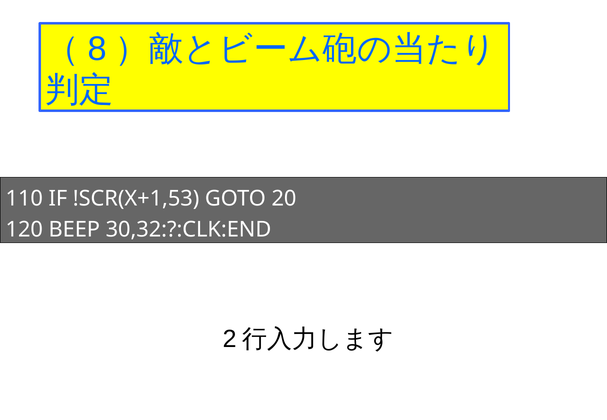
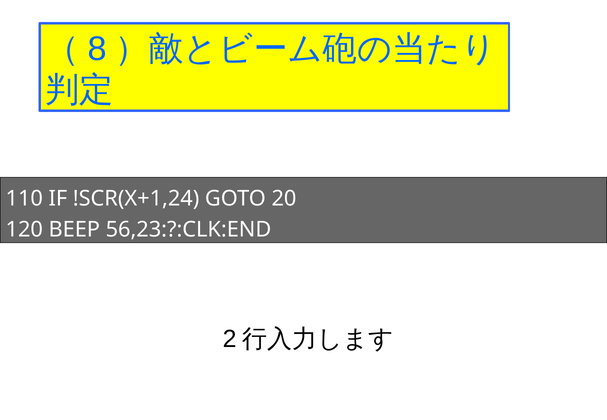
!SCR(X+1,53: !SCR(X+1,53 -> !SCR(X+1,24 (136, 199)
30,32:?:CLK:END: 30,32:?:CLK:END -> 56,23:?:CLK:END (188, 230)
